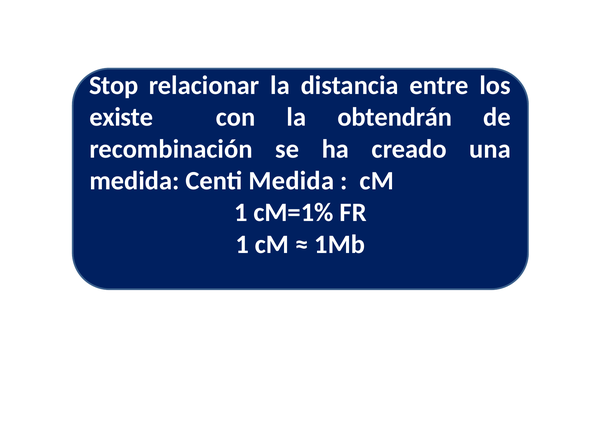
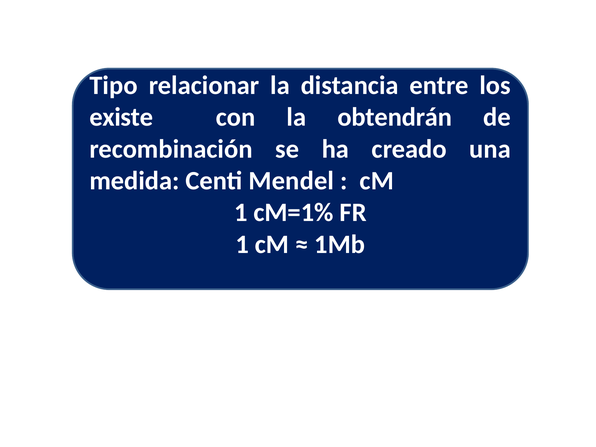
Stop: Stop -> Tipo (114, 85)
Centi Medida: Medida -> Mendel (291, 181)
